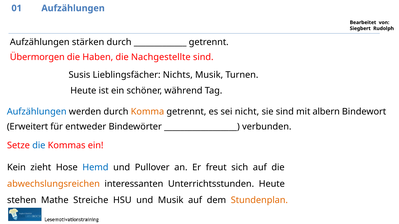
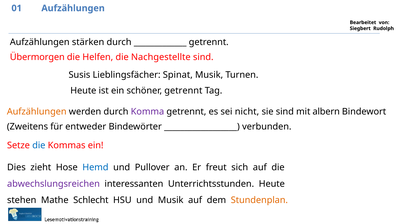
Haben: Haben -> Helfen (98, 57)
Nichts: Nichts -> Spinat (178, 75)
schöner während: während -> getrennt (183, 91)
Aufzählungen colour: blue -> orange (37, 112)
Komma colour: orange -> purple (147, 112)
Erweitert: Erweitert -> Zweitens (27, 127)
Kein: Kein -> Dies (16, 168)
abwechslungsreichen colour: orange -> purple (53, 184)
Streiche: Streiche -> Schlecht (91, 201)
